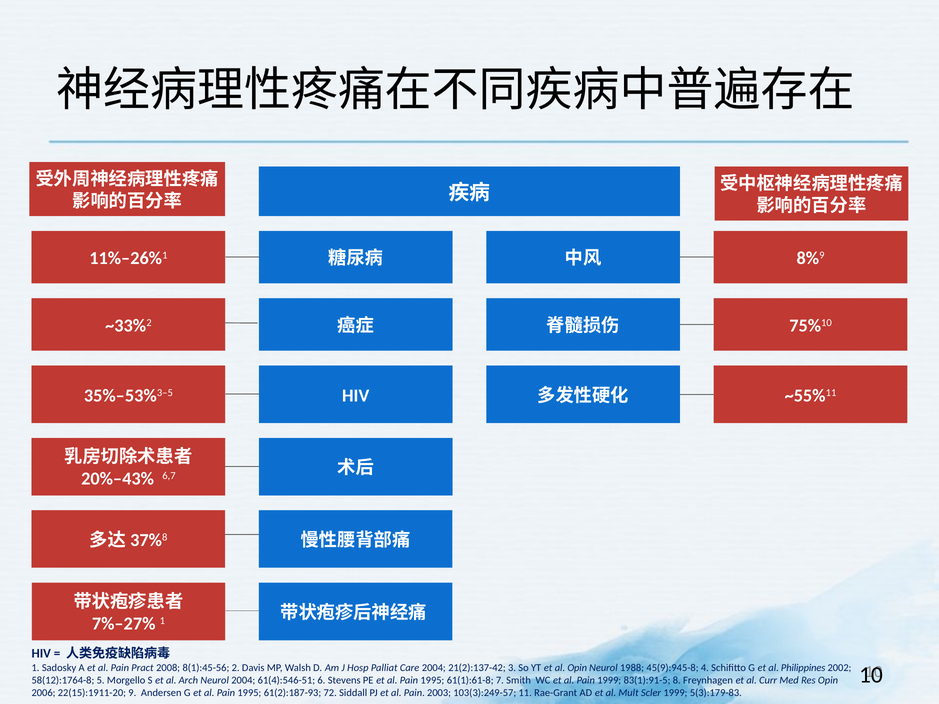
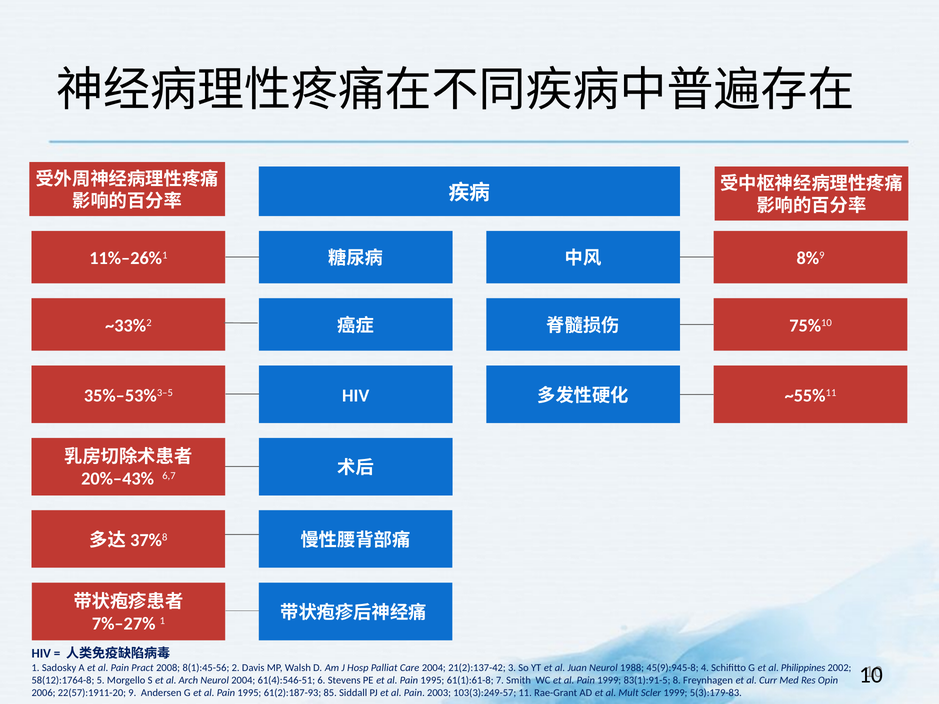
al Opin: Opin -> Juan (577, 668)
22(15):1911-20: 22(15):1911-20 -> 22(57):1911-20 (92, 693)
72: 72 -> 85 (330, 693)
